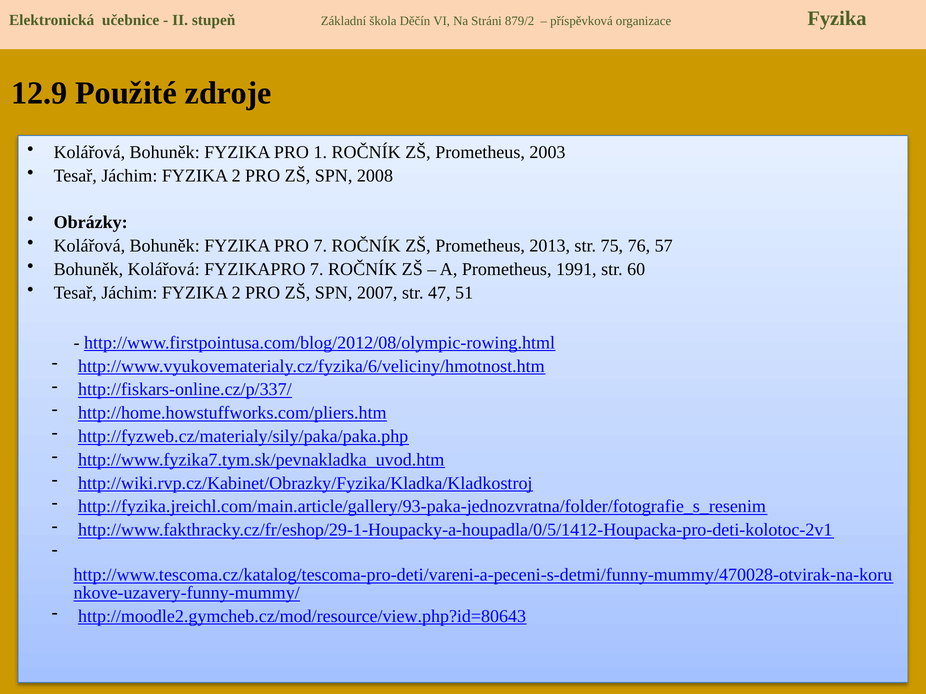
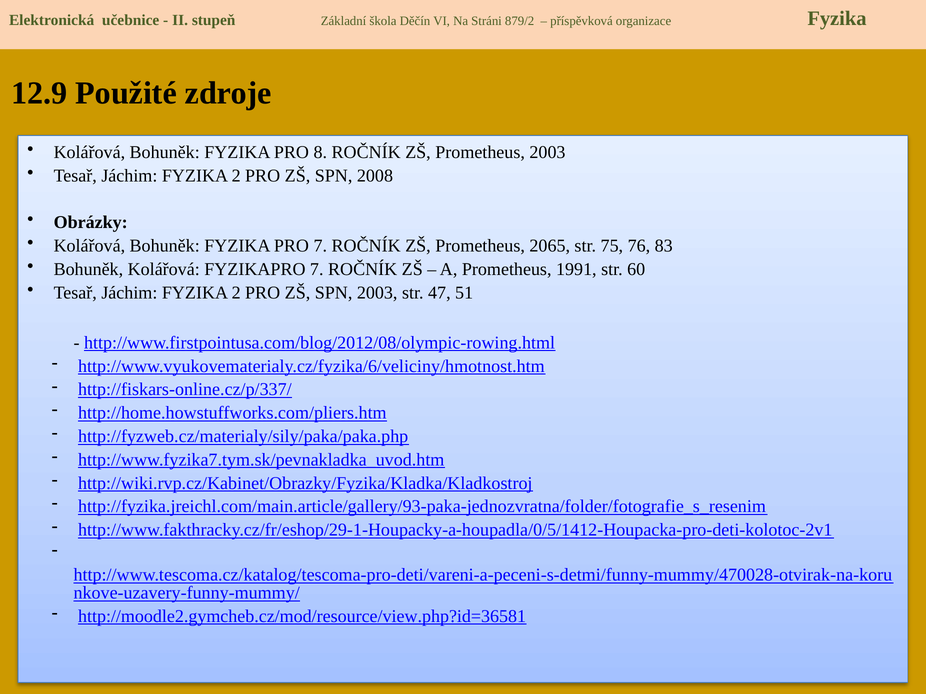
1: 1 -> 8 (320, 152)
2013: 2013 -> 2065 (550, 246)
57: 57 -> 83 (664, 246)
SPN 2007: 2007 -> 2003 (377, 293)
http://moodle2.gymcheb.cz/mod/resource/view.php?id=80643: http://moodle2.gymcheb.cz/mod/resource/view.php?id=80643 -> http://moodle2.gymcheb.cz/mod/resource/view.php?id=36581 (302, 617)
